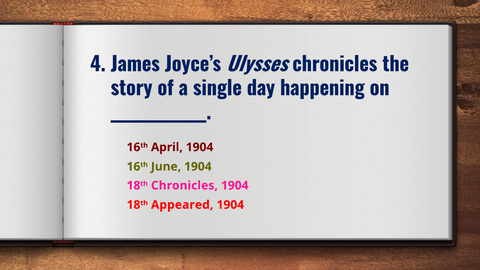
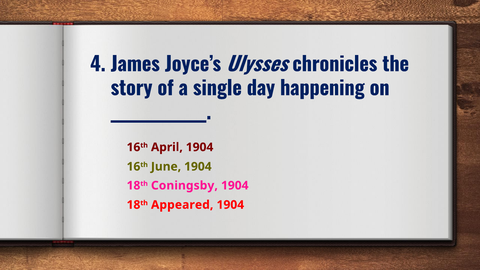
18th Chronicles: Chronicles -> Coningsby (184, 186)
